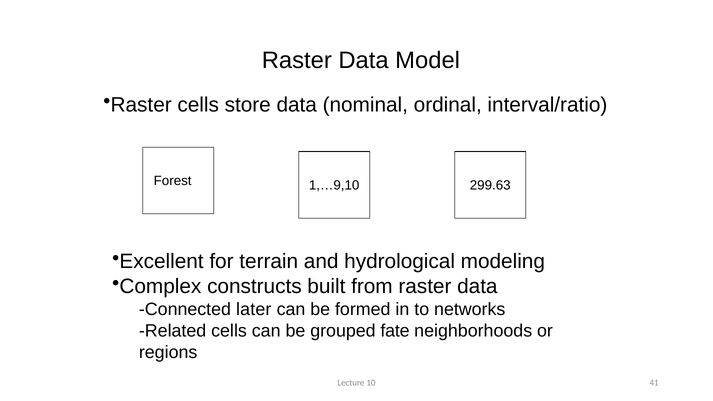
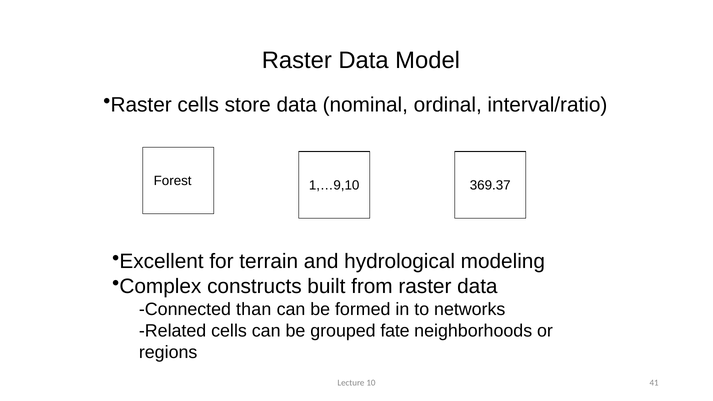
299.63: 299.63 -> 369.37 (490, 185)
later: later -> than (254, 310)
